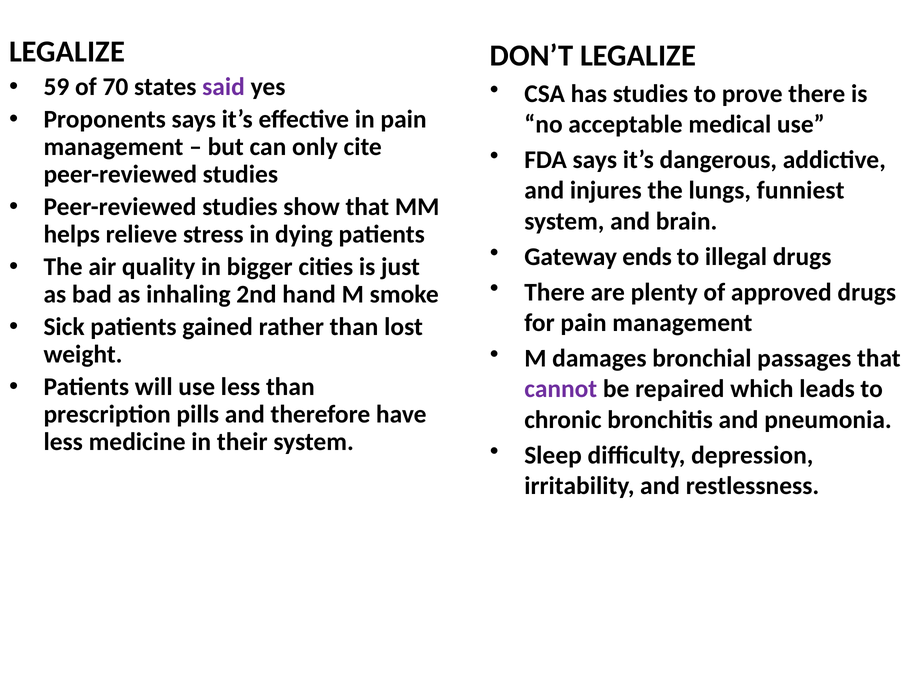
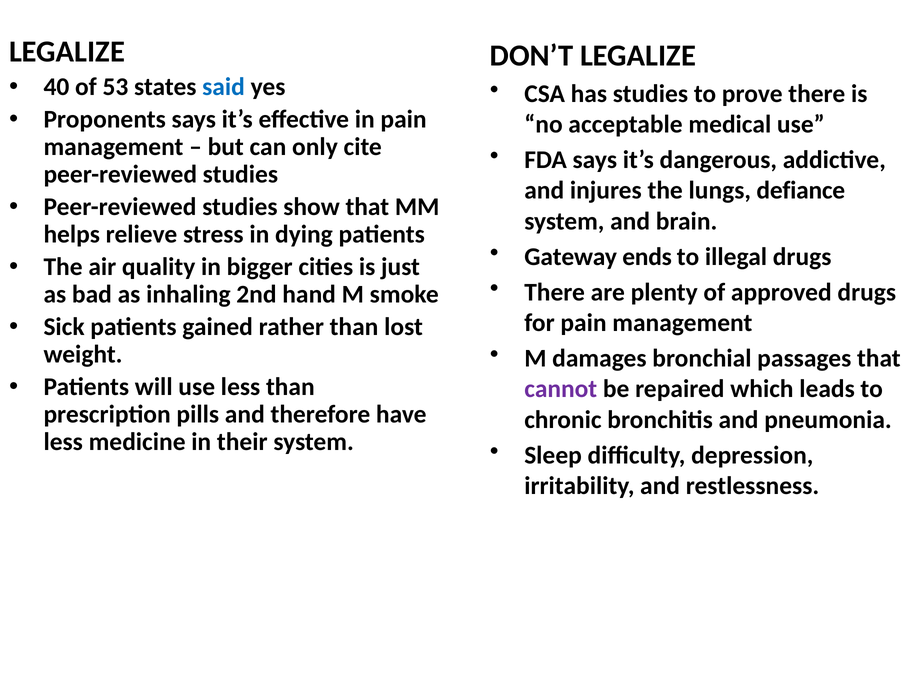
59: 59 -> 40 (56, 87)
70: 70 -> 53 (115, 87)
said colour: purple -> blue (224, 87)
funniest: funniest -> defiance (801, 191)
